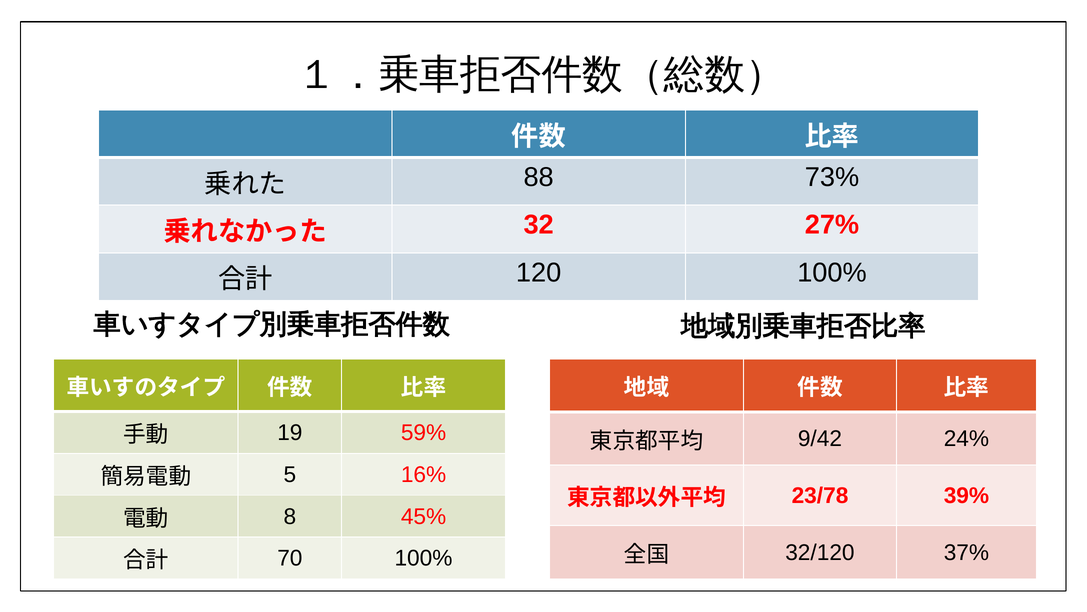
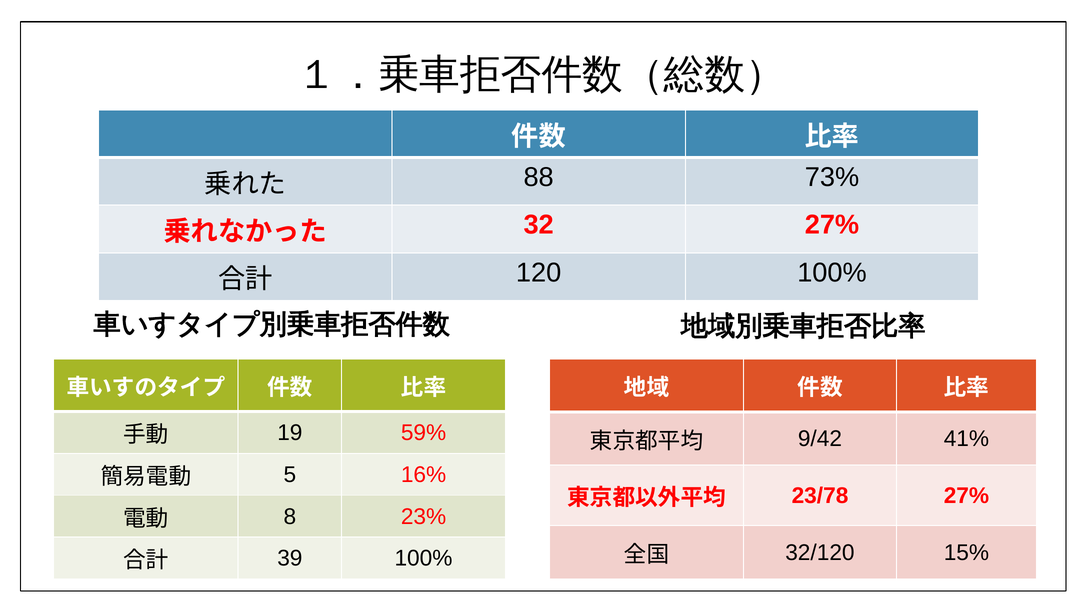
24%: 24% -> 41% (966, 439)
23/78 39%: 39% -> 27% (966, 495)
45%: 45% -> 23% (424, 516)
37%: 37% -> 15% (966, 552)
70: 70 -> 39 (290, 558)
